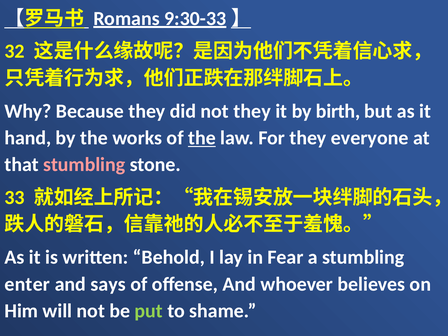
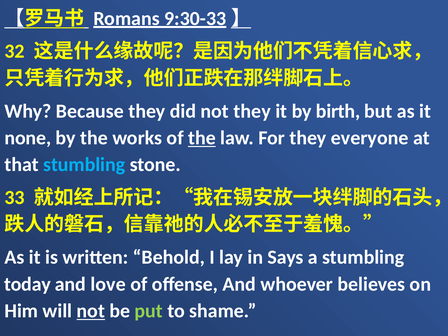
hand: hand -> none (28, 138)
stumbling colour: pink -> light blue (84, 165)
Fear: Fear -> Says (286, 257)
enter: enter -> today (27, 284)
says: says -> love (108, 284)
not underline: none -> present (91, 311)
